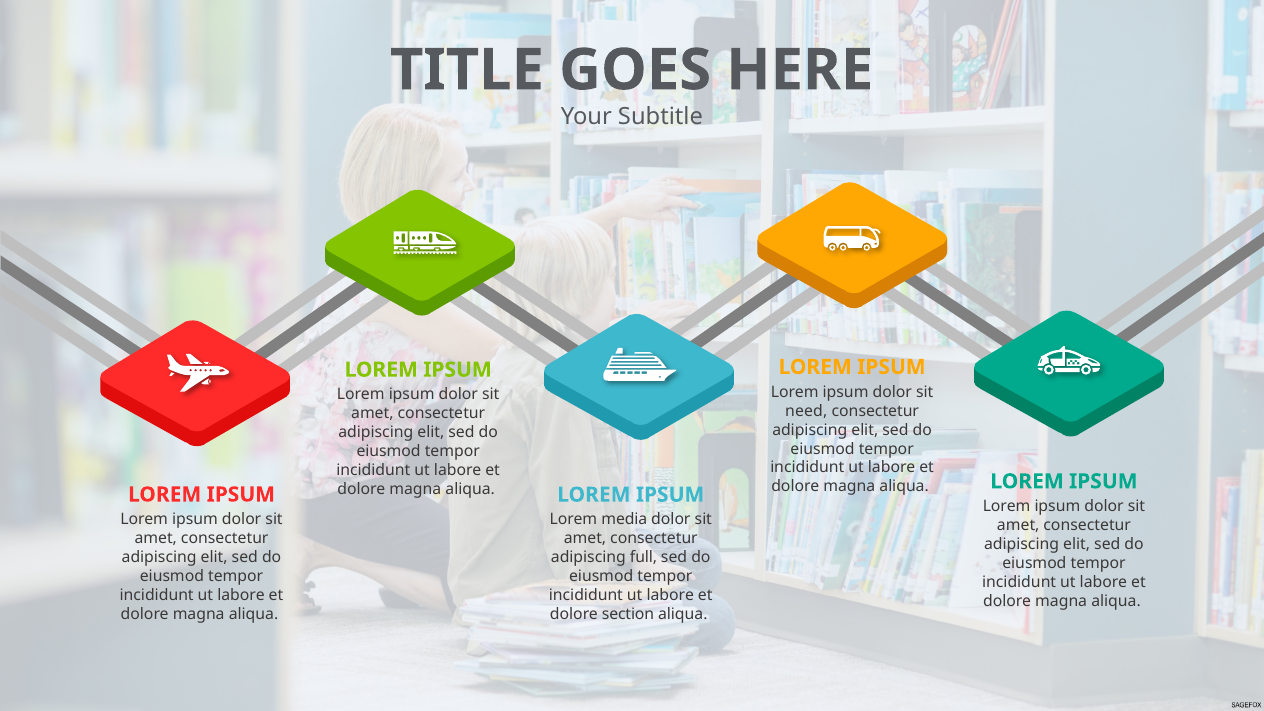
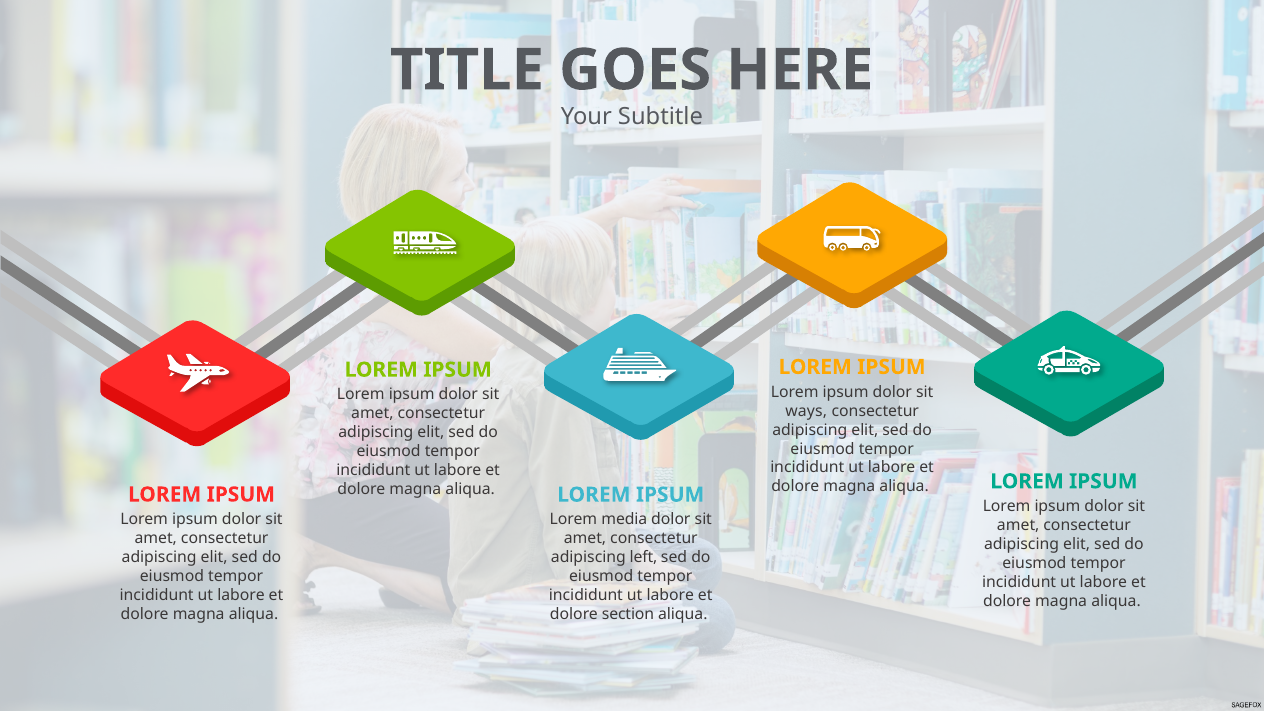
need: need -> ways (806, 411)
full: full -> left (643, 558)
